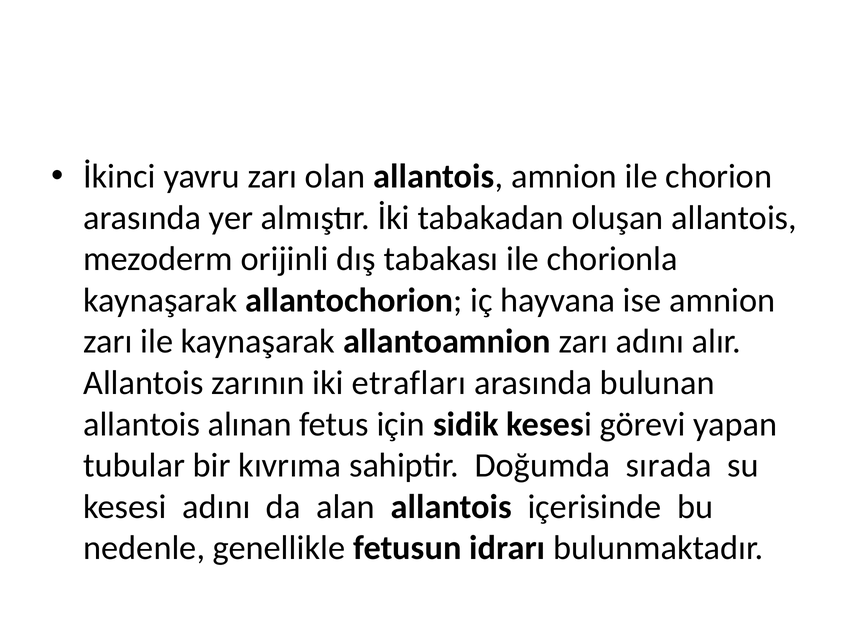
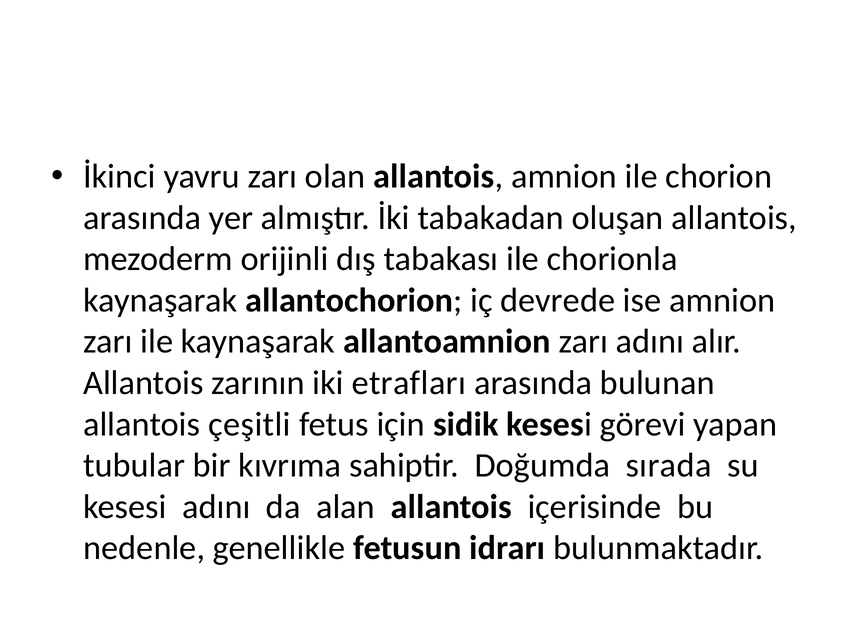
hayvana: hayvana -> devrede (558, 300)
alınan: alınan -> çeşitli (250, 424)
